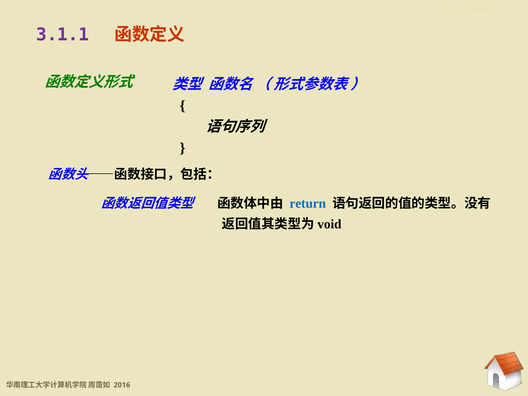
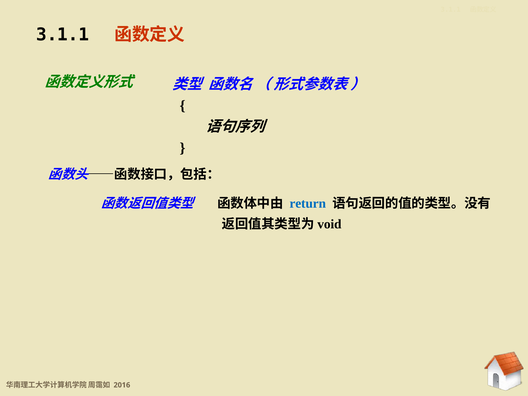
3.1.1 colour: purple -> black (63, 35)
